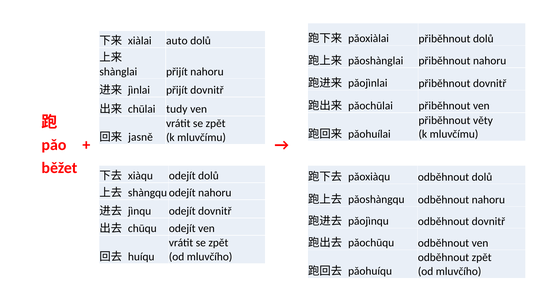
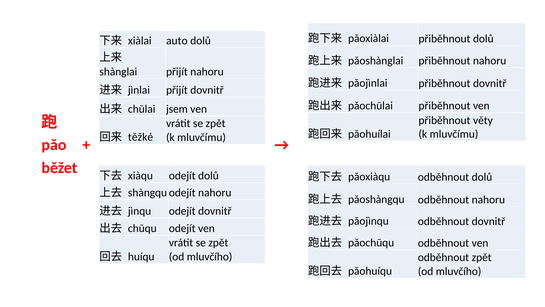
tudy: tudy -> jsem (177, 109)
jasně: jasně -> těžké (141, 137)
